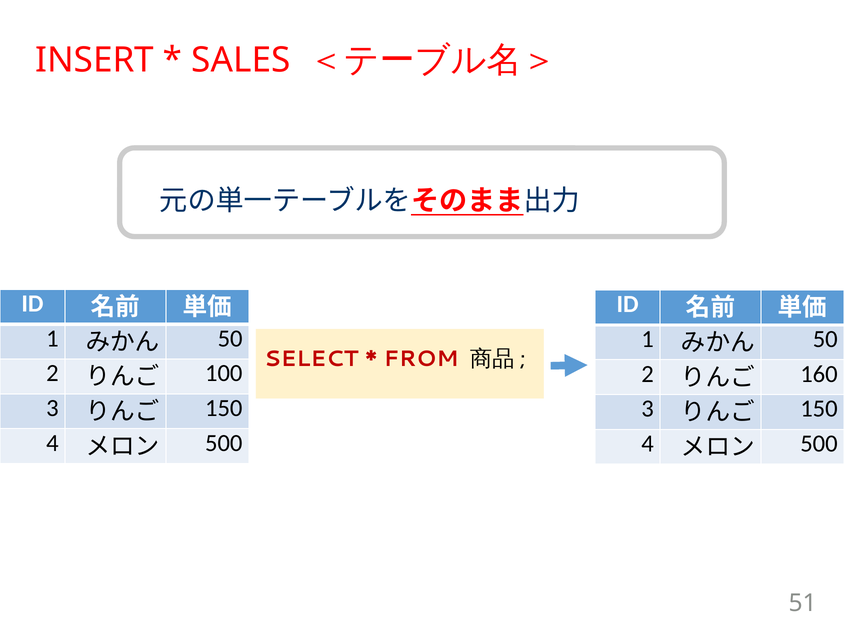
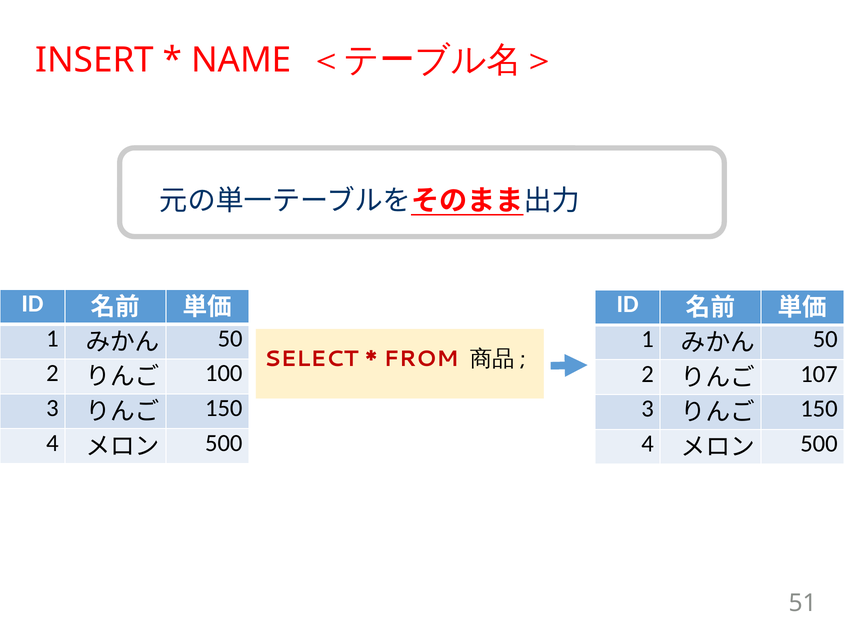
SALES: SALES -> NAME (241, 60)
160: 160 -> 107 (819, 374)
